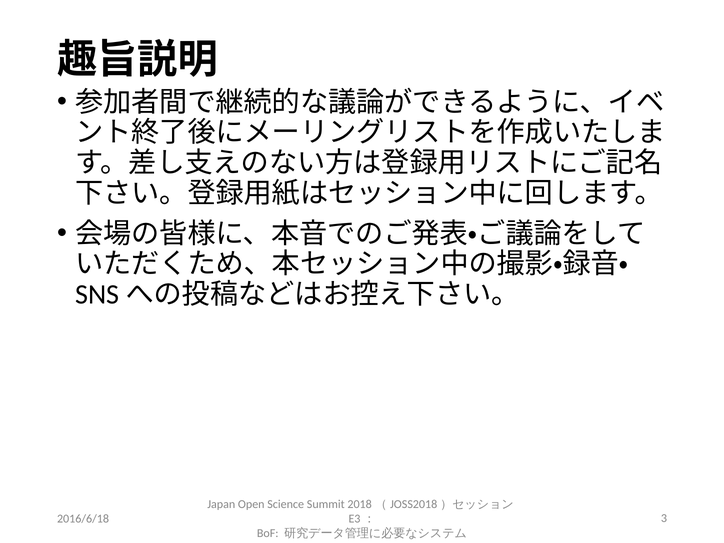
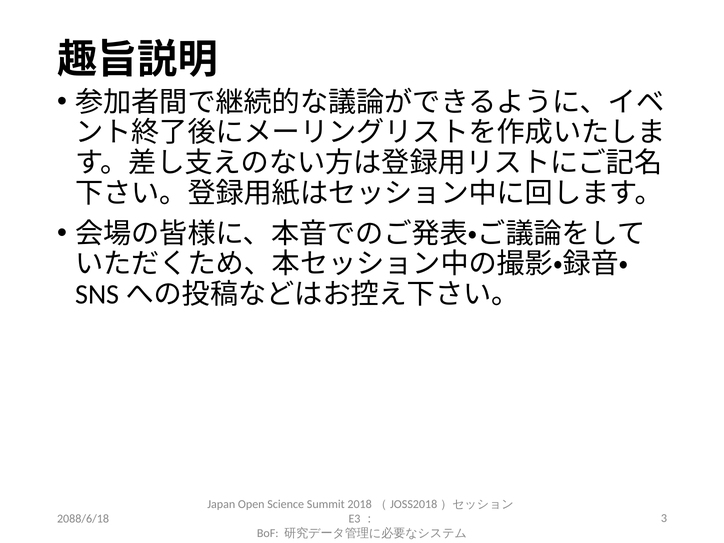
2016/6/18: 2016/6/18 -> 2088/6/18 (83, 519)
